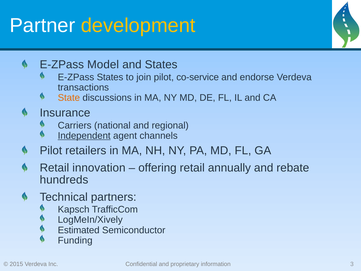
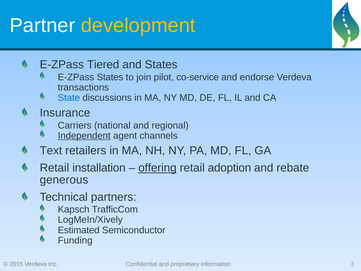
Model: Model -> Tiered (103, 65)
State colour: orange -> blue (69, 98)
Pilot: Pilot -> Text (51, 151)
innovation: innovation -> installation (99, 168)
offering underline: none -> present (157, 168)
annually: annually -> adoption (229, 168)
hundreds: hundreds -> generous (64, 180)
